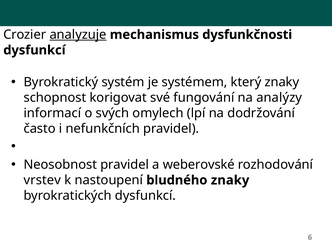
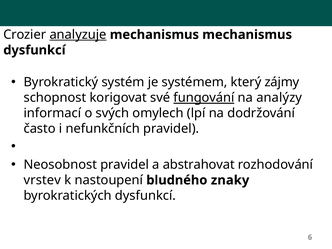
mechanismus dysfunkčnosti: dysfunkčnosti -> mechanismus (247, 35)
který znaky: znaky -> zájmy (282, 82)
fungování underline: none -> present (204, 98)
weberovské: weberovské -> abstrahovat (199, 165)
